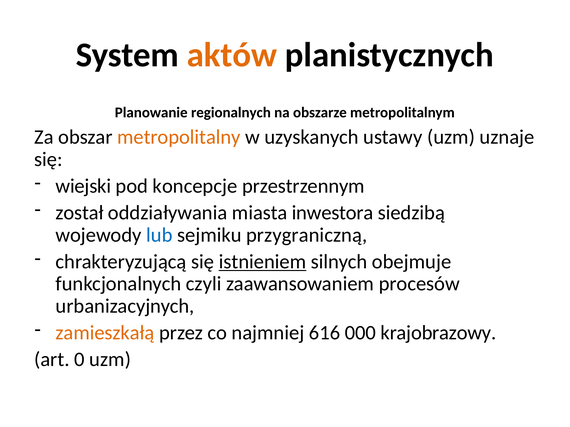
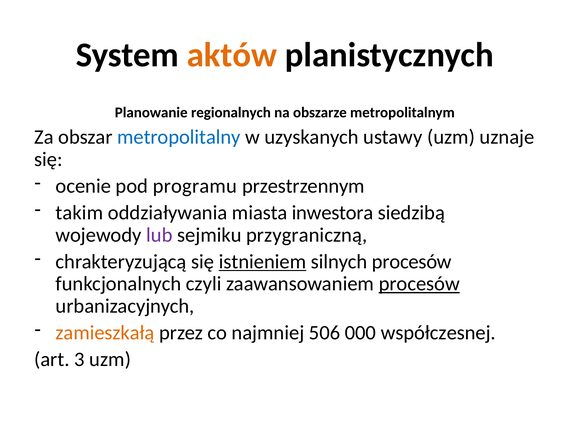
metropolitalny colour: orange -> blue (179, 137)
wiejski: wiejski -> ocenie (83, 186)
koncepcje: koncepcje -> programu (195, 186)
został: został -> takim (79, 213)
lub colour: blue -> purple (159, 235)
silnych obejmuje: obejmuje -> procesów (412, 262)
procesów underline: none -> present (419, 284)
616: 616 -> 506 (325, 333)
krajobrazowy: krajobrazowy -> współczesnej (438, 333)
0: 0 -> 3 (79, 360)
